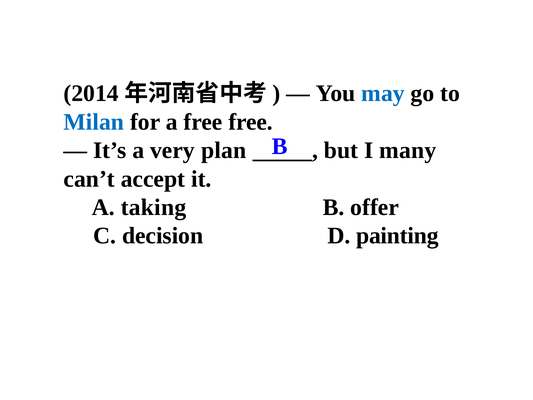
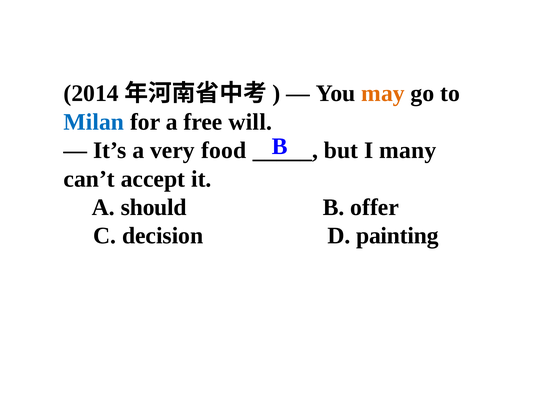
may colour: blue -> orange (383, 93)
free free: free -> will (250, 122)
plan: plan -> food (224, 150)
taking: taking -> should (154, 207)
